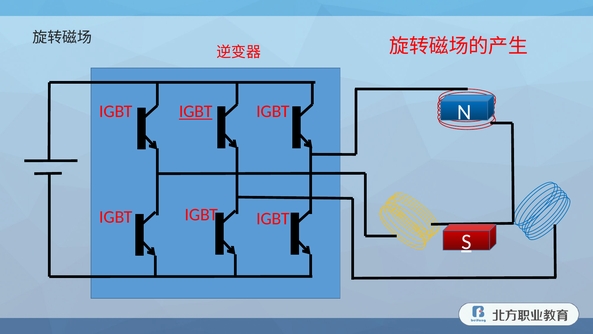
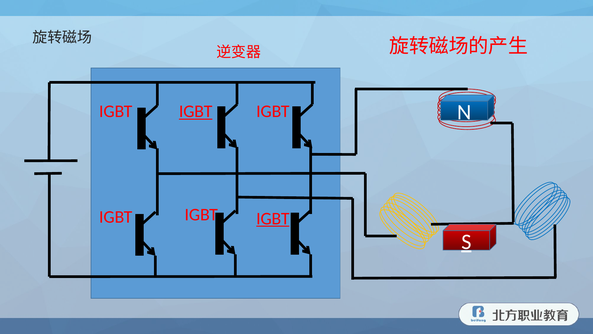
IGBT underline: none -> present (273, 218)
